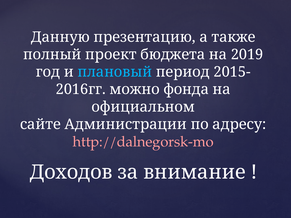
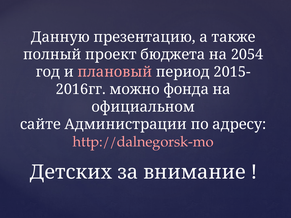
2019: 2019 -> 2054 (247, 55)
плановый colour: light blue -> pink (115, 72)
Доходов: Доходов -> Детских (71, 172)
